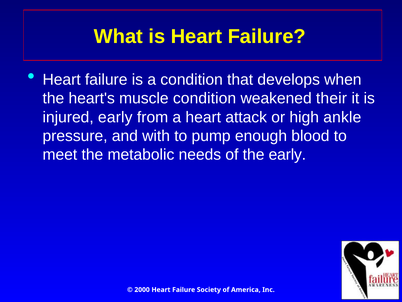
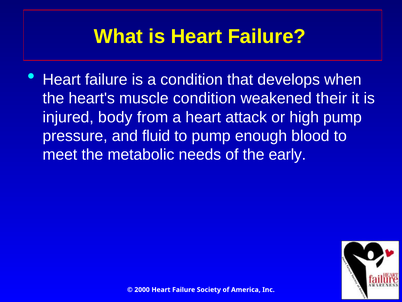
injured early: early -> body (115, 117)
high ankle: ankle -> pump (342, 117)
with: with -> fluid (156, 136)
